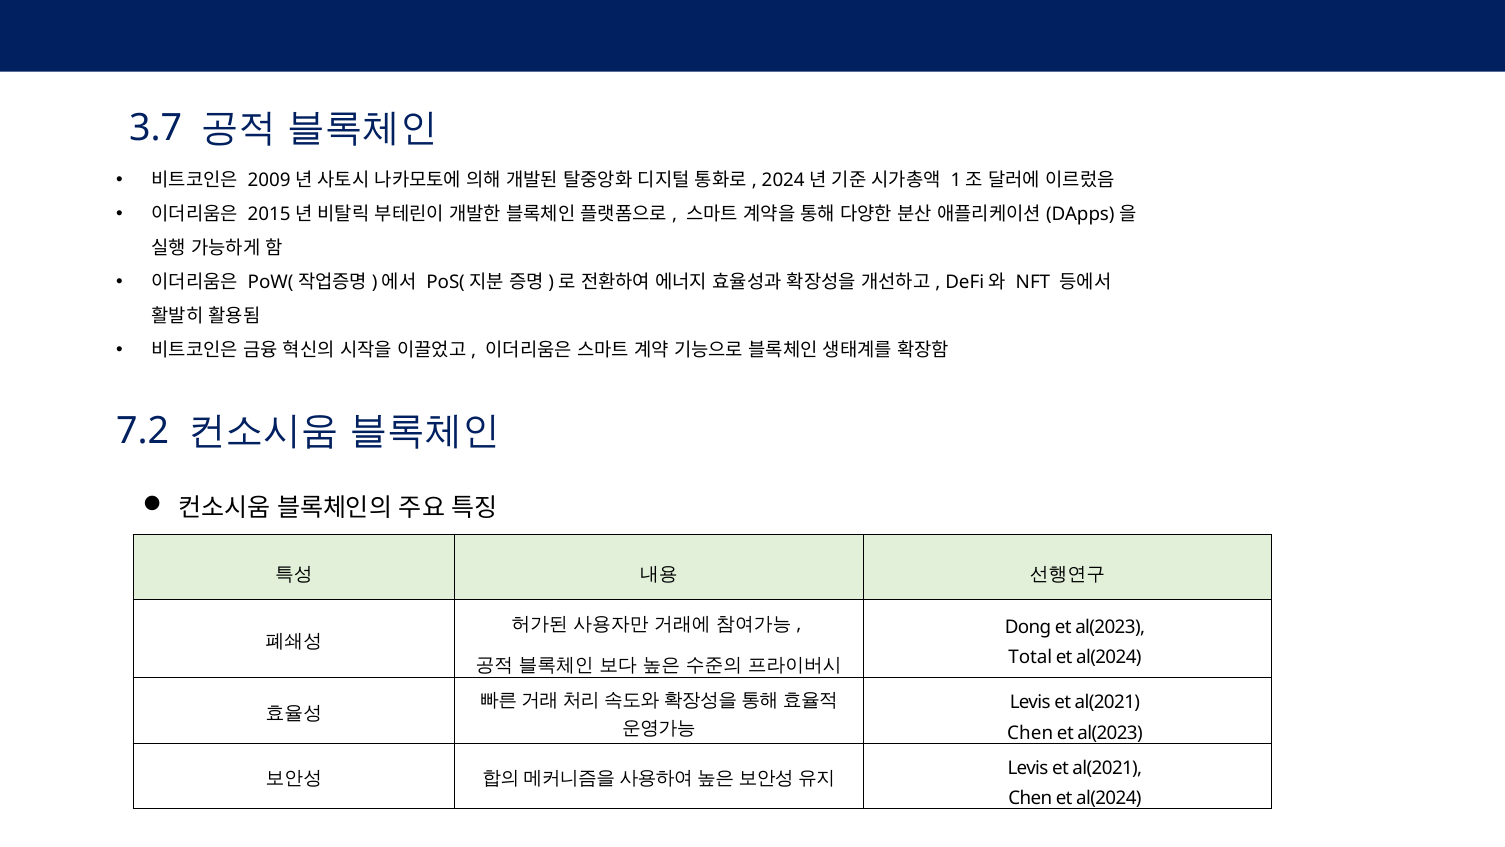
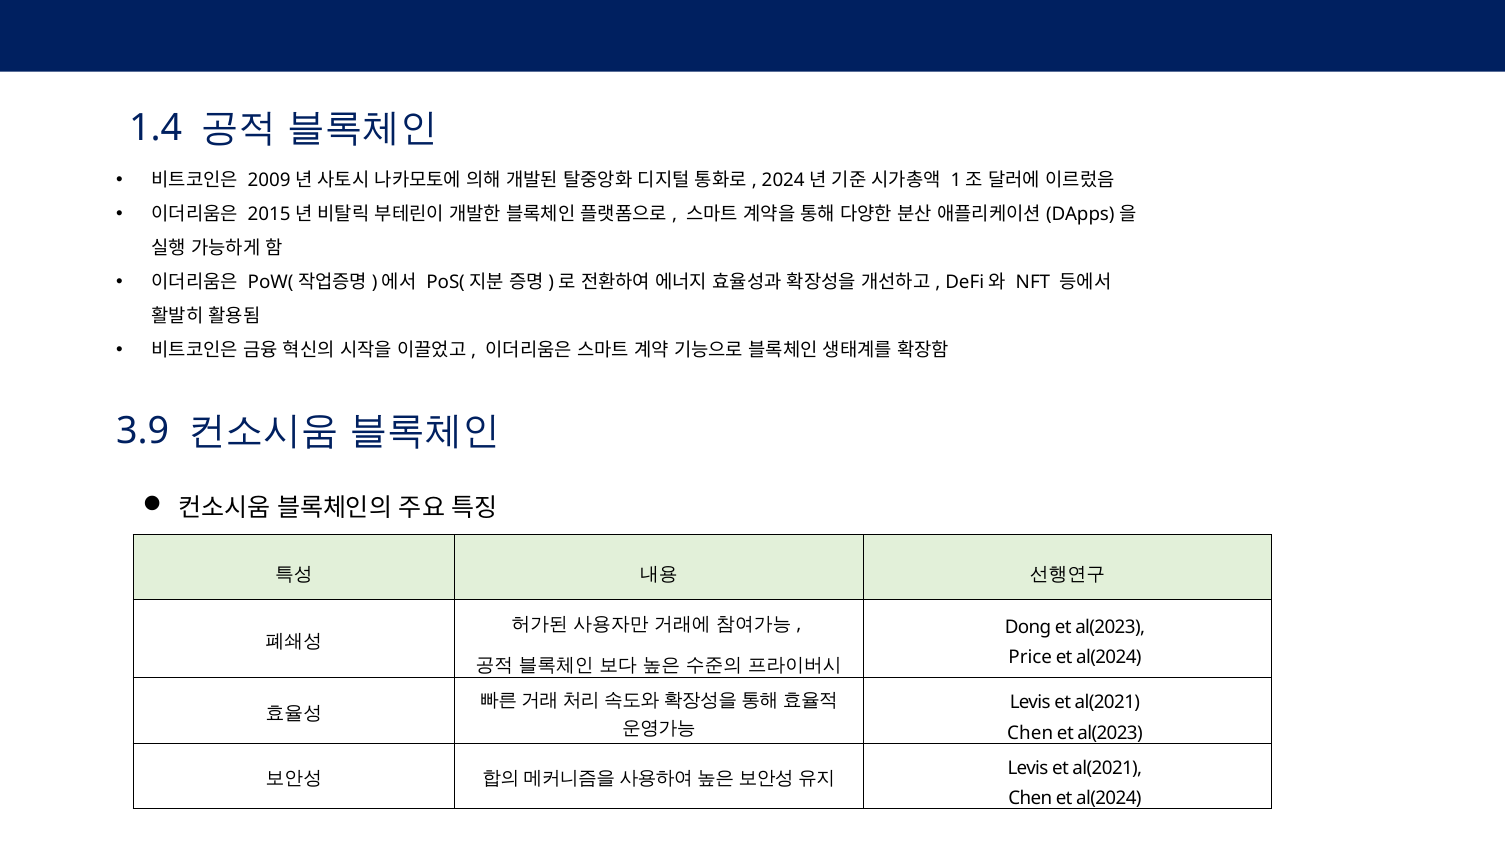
3.7: 3.7 -> 1.4 (156, 128)
7.2: 7.2 -> 3.9 (143, 431)
Total: Total -> Price (1030, 657)
